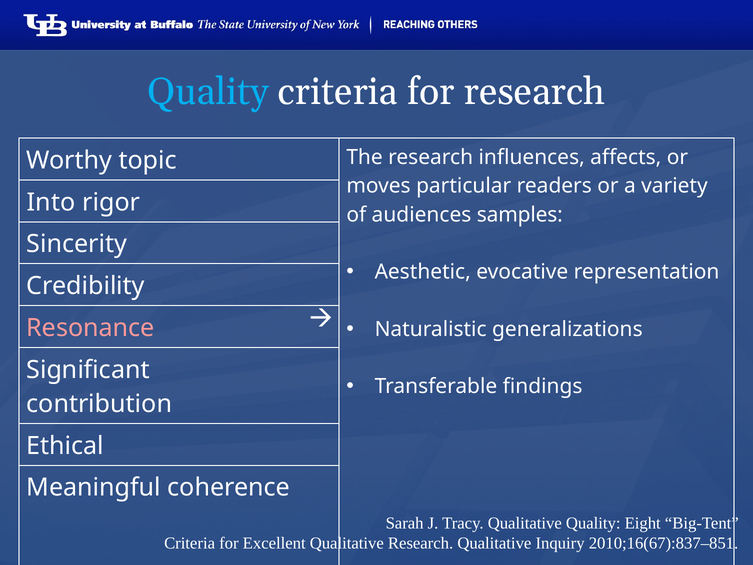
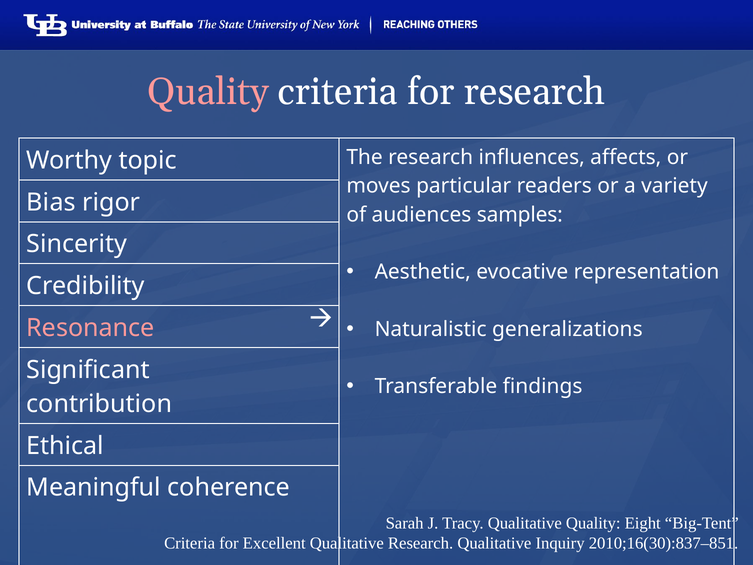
Quality colour: light blue -> pink (208, 92)
Into: Into -> Bias (51, 202)
2010;16(67):837–851: 2010;16(67):837–851 -> 2010;16(30):837–851 (663, 543)
